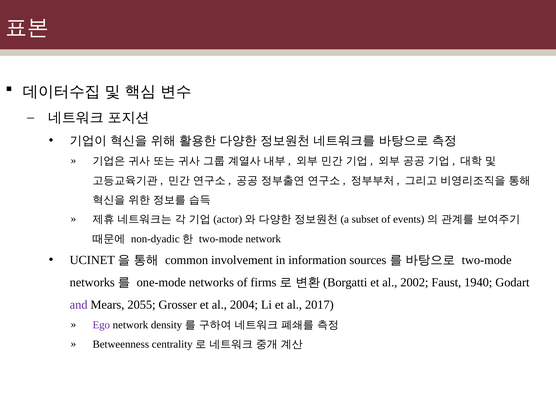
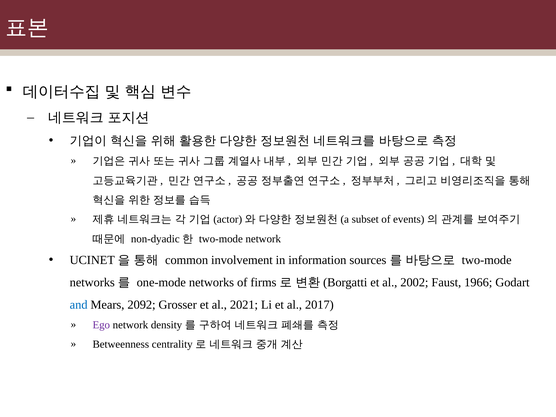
1940: 1940 -> 1966 (478, 282)
and colour: purple -> blue (79, 305)
2055: 2055 -> 2092 (142, 305)
2004: 2004 -> 2021 (244, 305)
